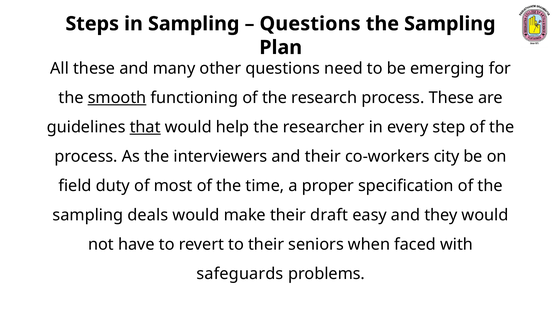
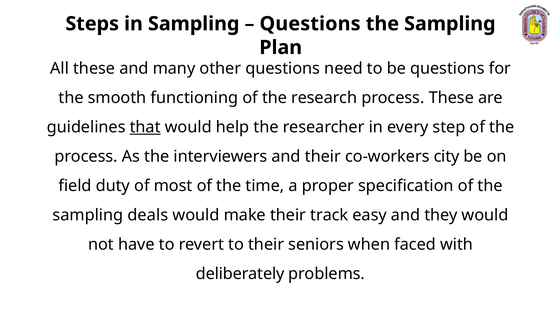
be emerging: emerging -> questions (447, 68)
smooth underline: present -> none (117, 98)
draft: draft -> track (329, 215)
safeguards: safeguards -> deliberately (240, 274)
